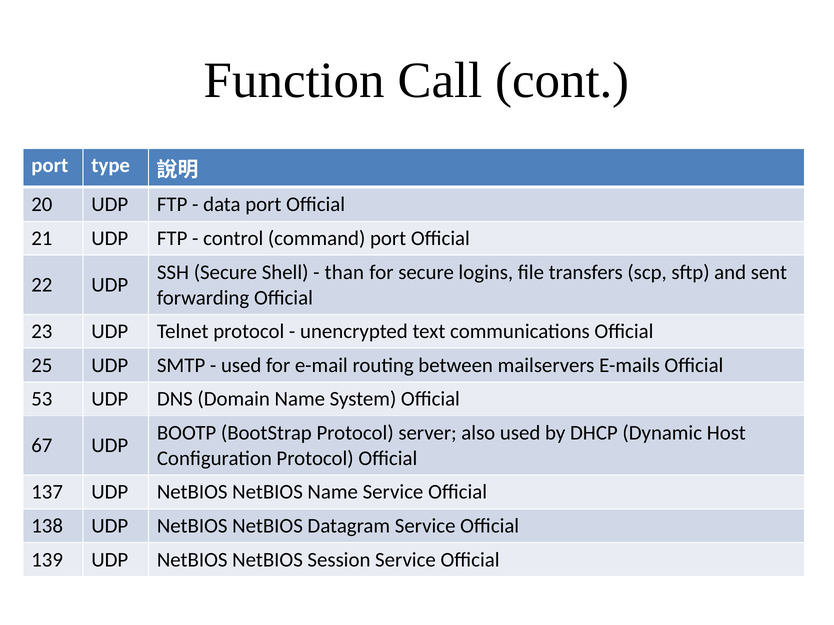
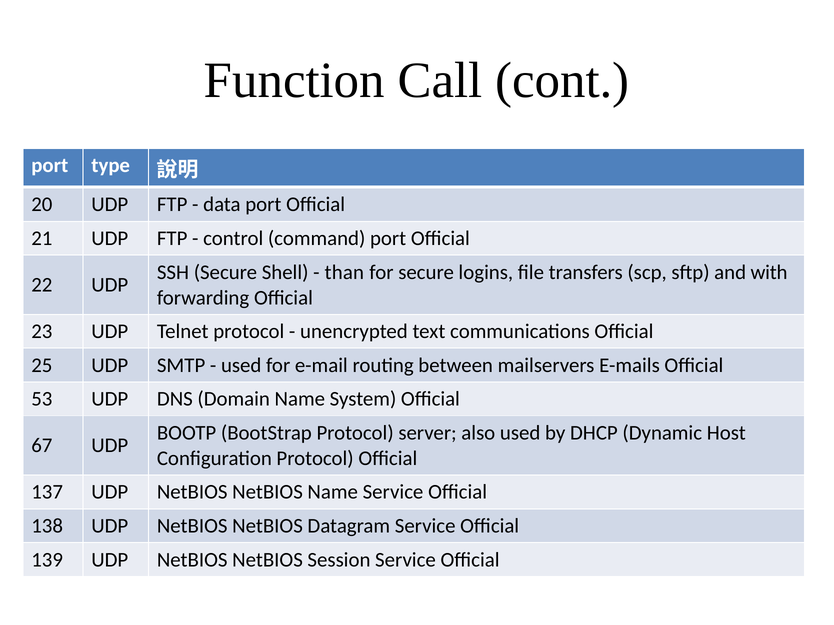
sent: sent -> with (769, 273)
